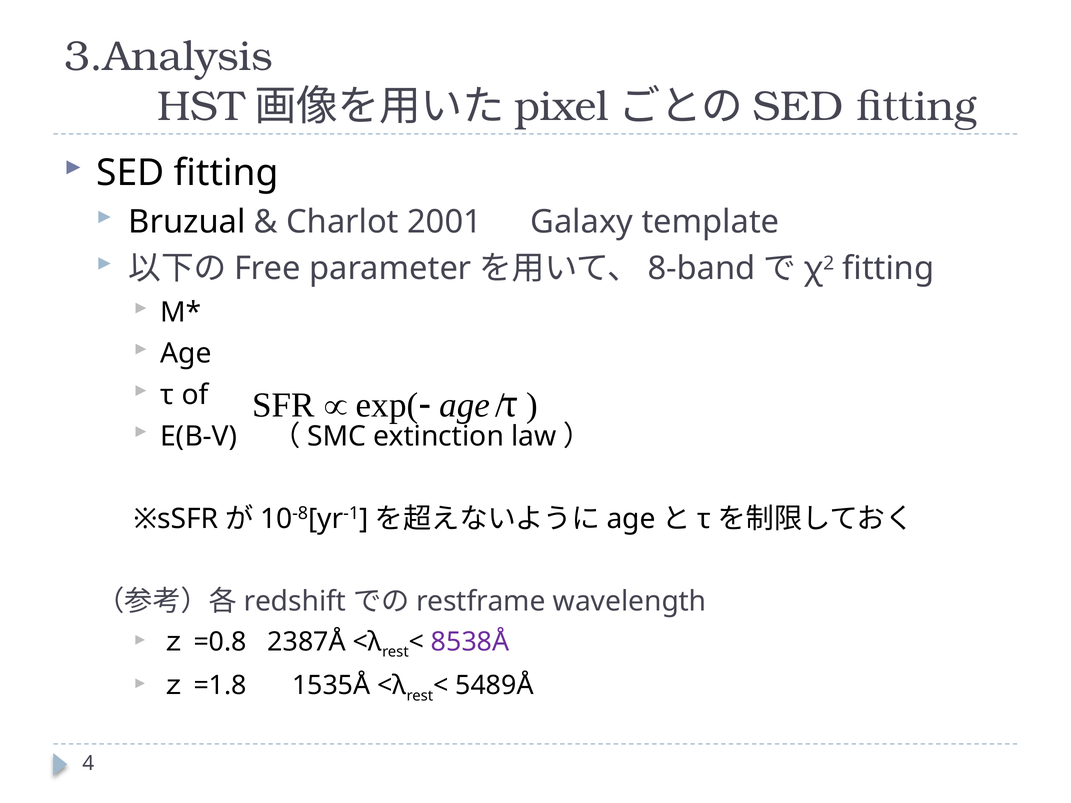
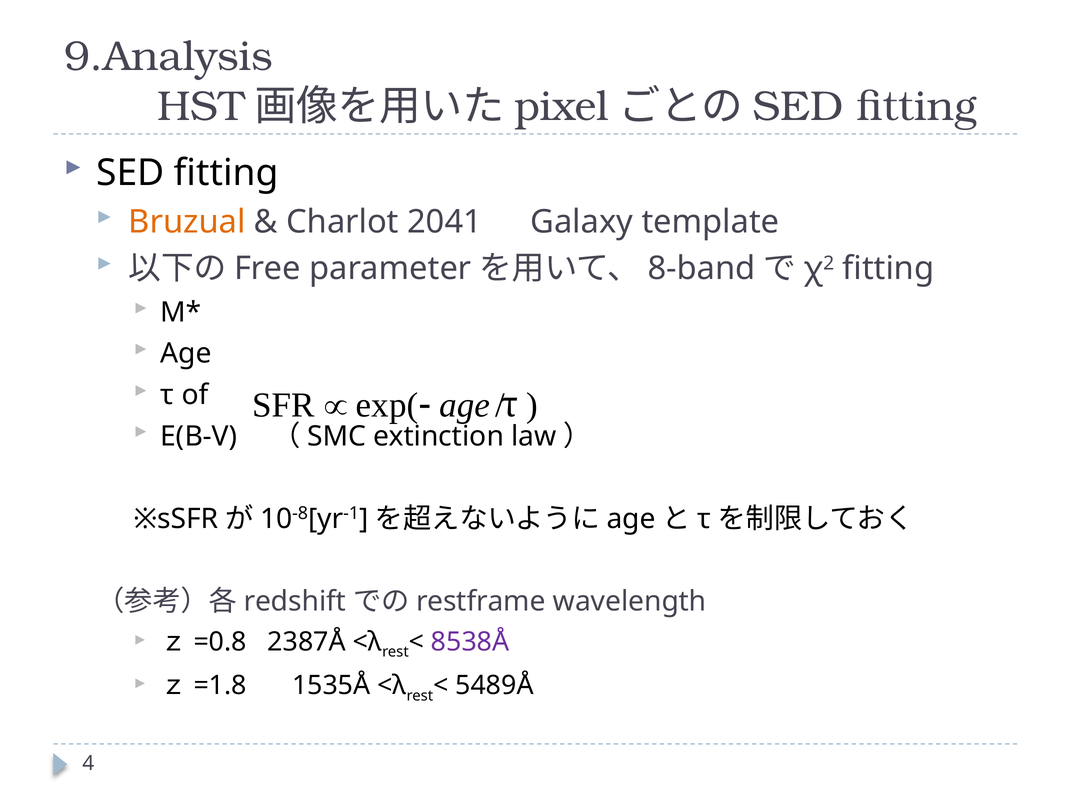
3.Analysis: 3.Analysis -> 9.Analysis (169, 56)
Bruzual colour: black -> orange (187, 222)
2001: 2001 -> 2041 (445, 222)
